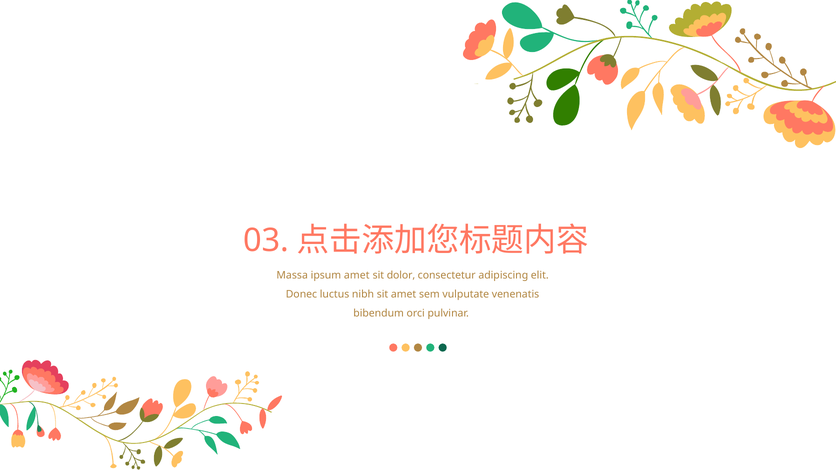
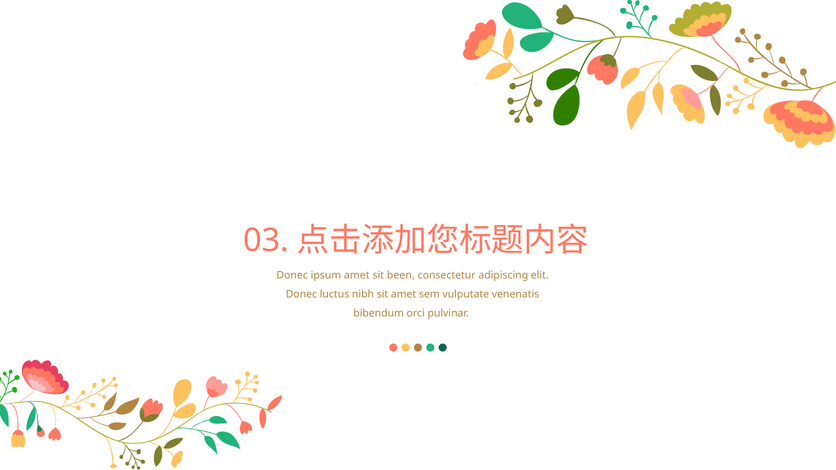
Massa: Massa -> Donec (292, 276)
dolor: dolor -> been (401, 276)
